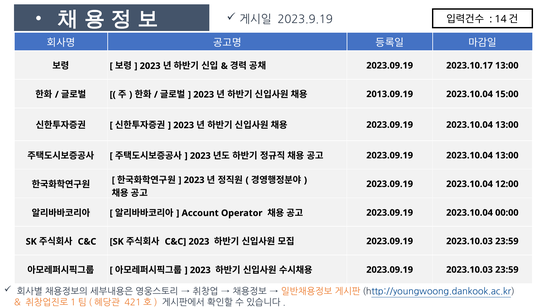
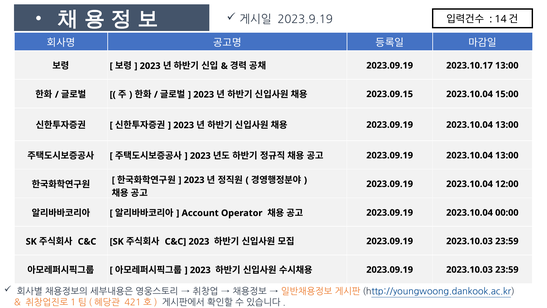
2013.09.19: 2013.09.19 -> 2023.09.15 (390, 94)
